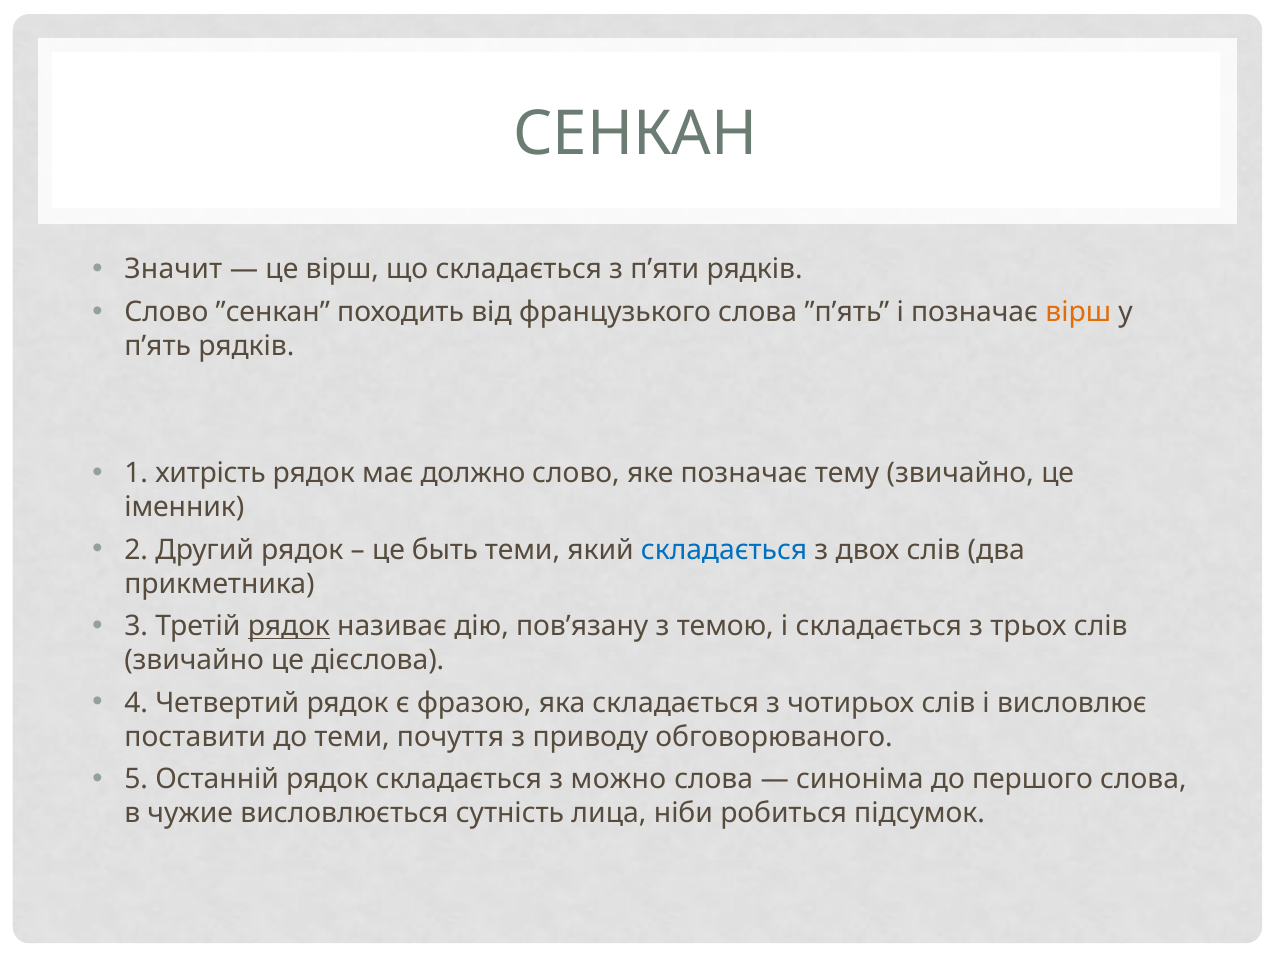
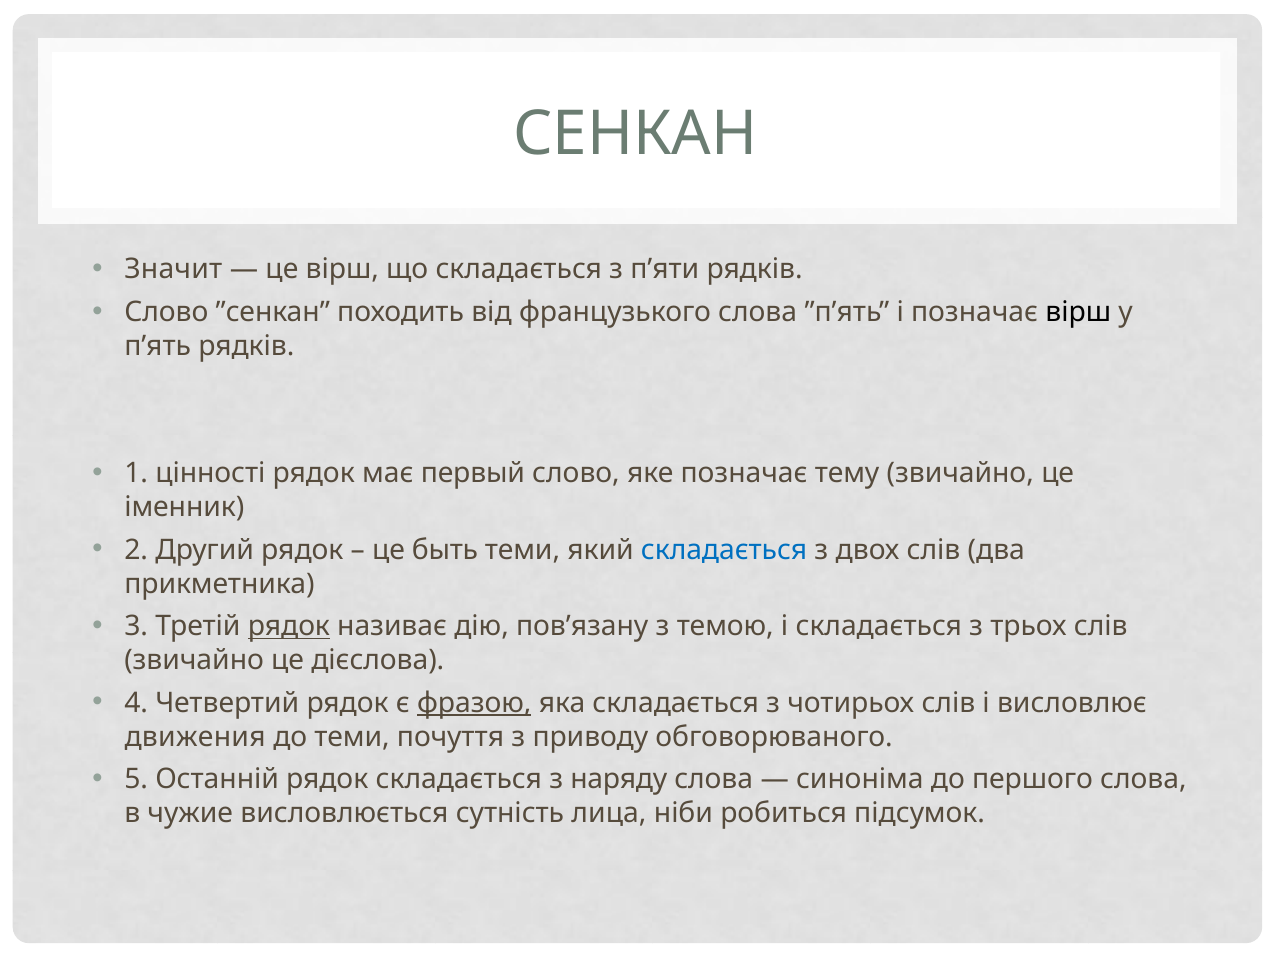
вірш colour: orange -> black (1078, 312)
хитрість: хитрість -> цінності (210, 474)
должно: должно -> первый (473, 474)
фразою underline: none -> present (474, 703)
поставити: поставити -> движения (195, 737)
можно: можно -> наряду (619, 779)
